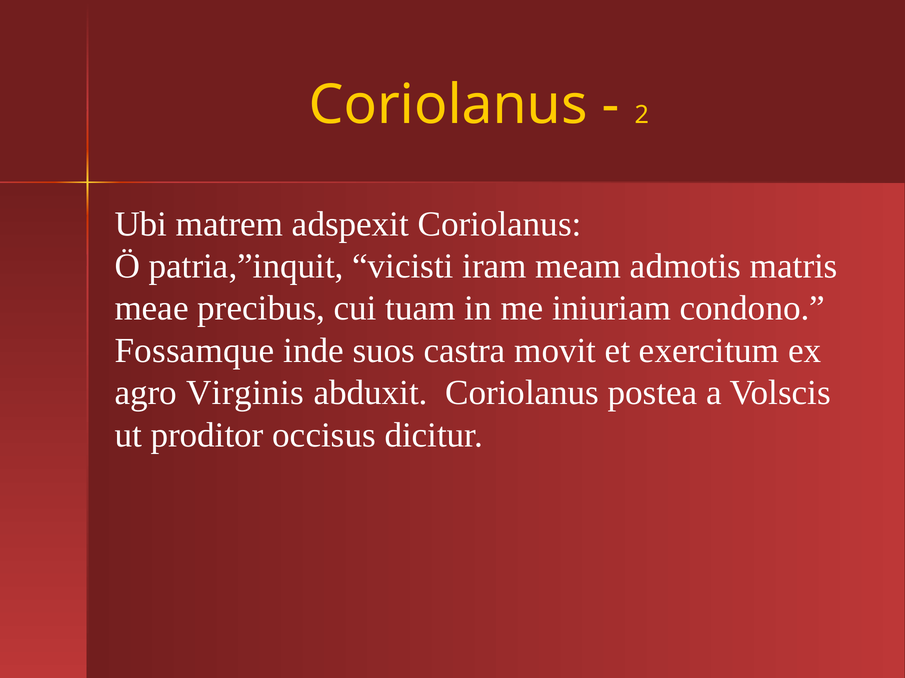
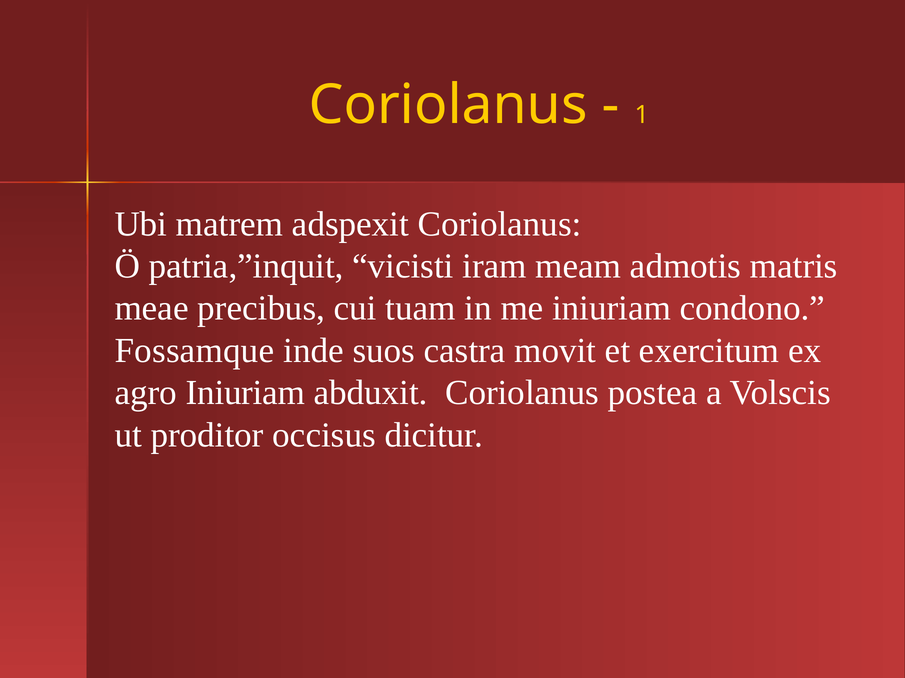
2: 2 -> 1 (642, 115)
agro Virginis: Virginis -> Iniuriam (245, 393)
